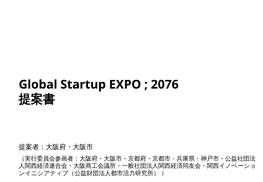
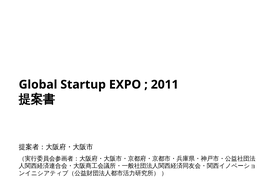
2076: 2076 -> 2011 (165, 85)
